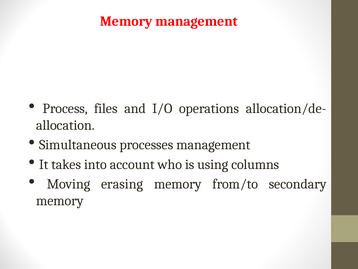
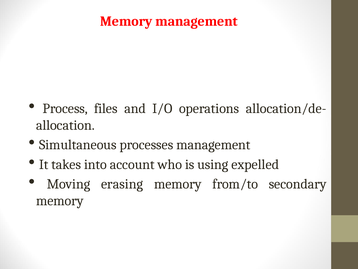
columns: columns -> expelled (255, 164)
